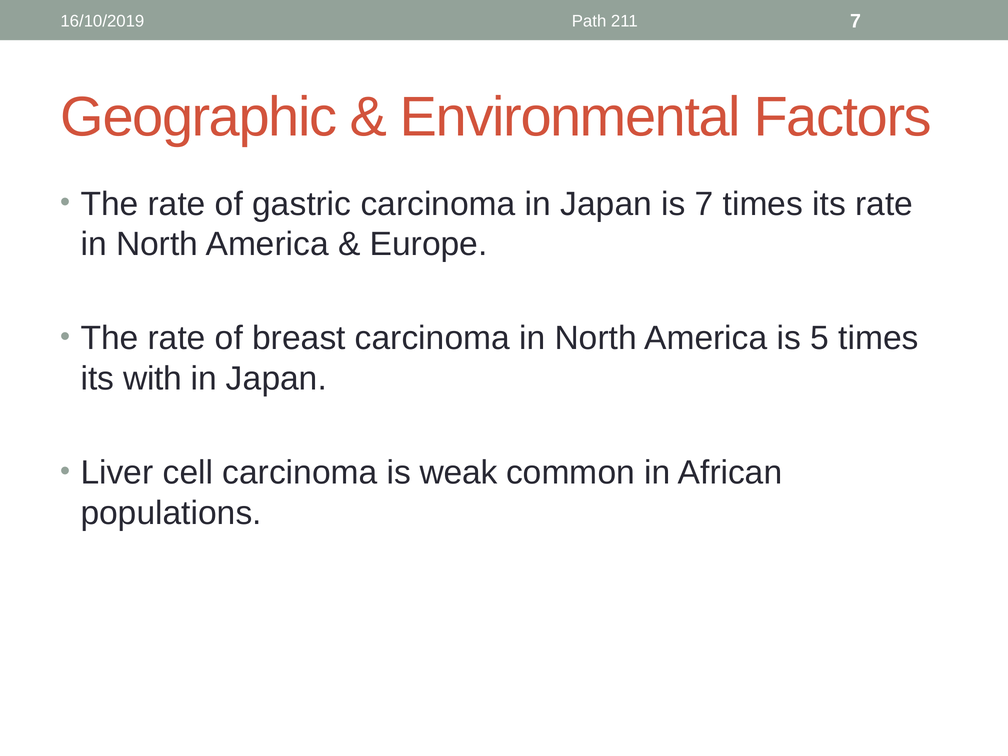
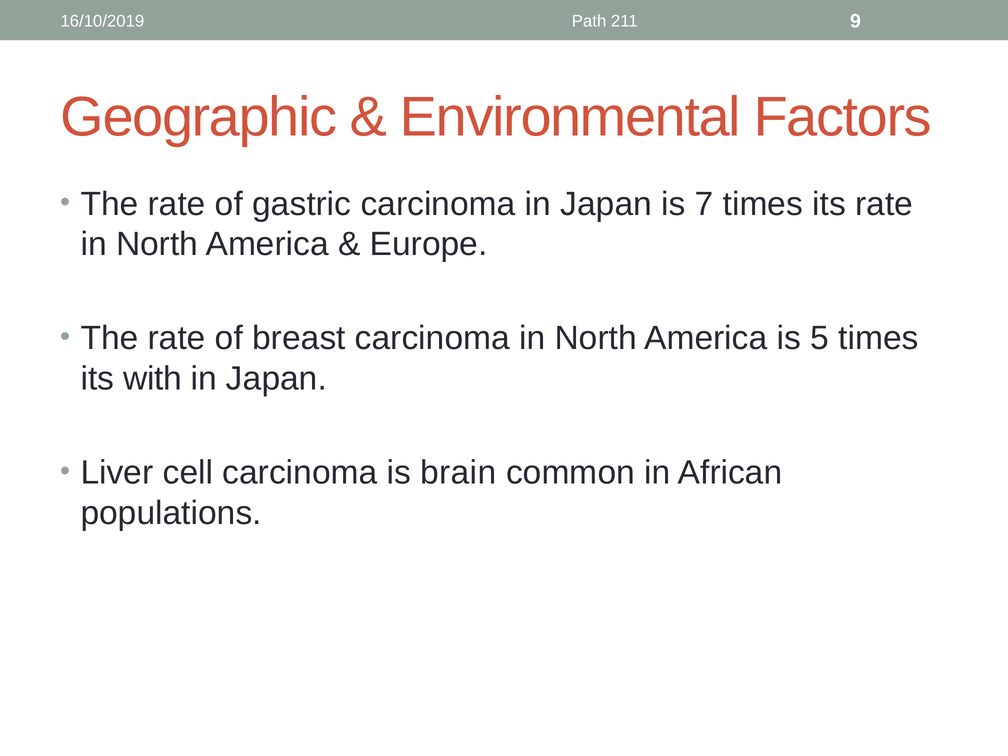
211 7: 7 -> 9 (856, 22)
weak: weak -> brain (458, 473)
